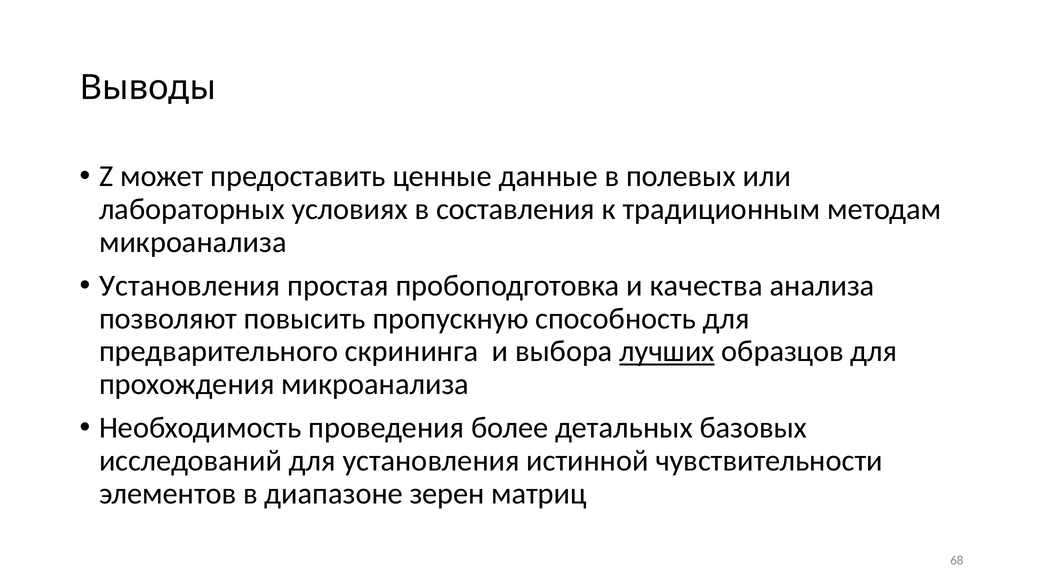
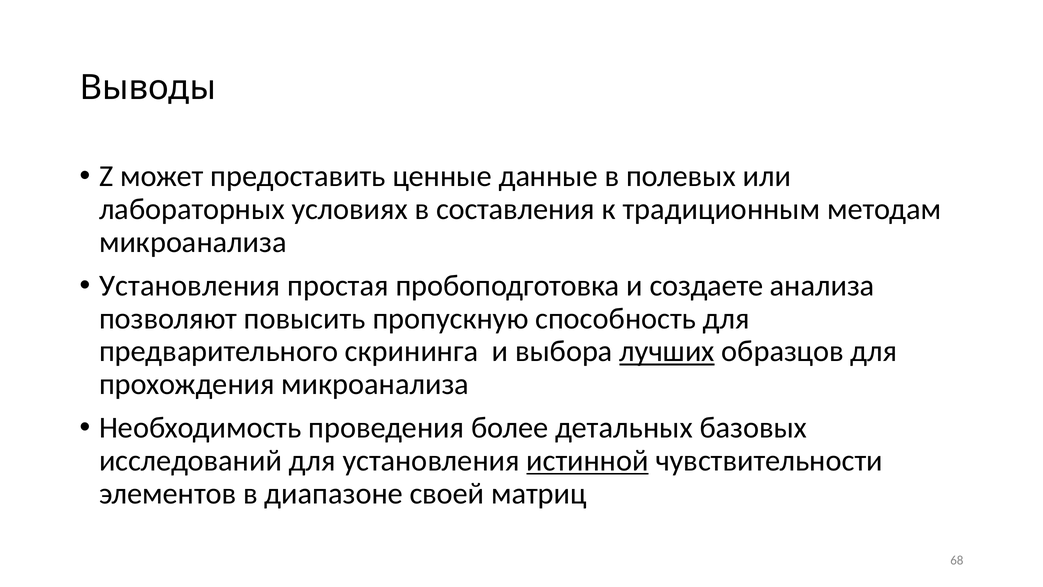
качества: качества -> создаете (706, 286)
истинной underline: none -> present (587, 460)
зерен: зерен -> своей (447, 493)
